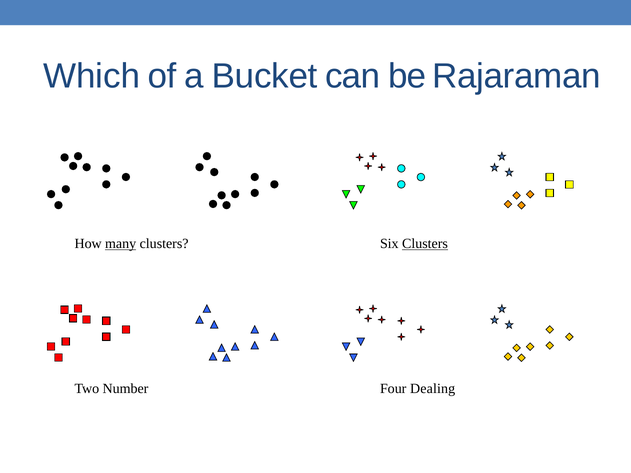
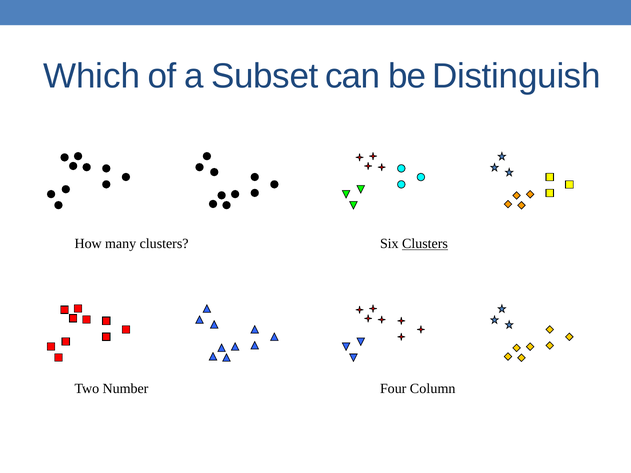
Bucket: Bucket -> Subset (265, 76)
Rajaraman: Rajaraman -> Distinguish (516, 76)
many underline: present -> none (121, 244)
Dealing: Dealing -> Column (433, 389)
